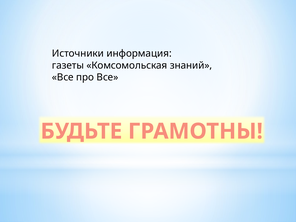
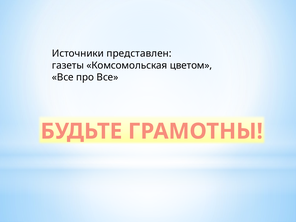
информация: информация -> представлен (139, 54)
знаний: знаний -> цветом (191, 65)
